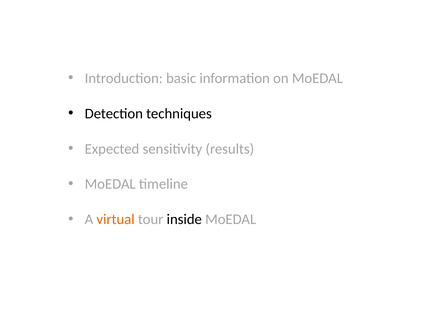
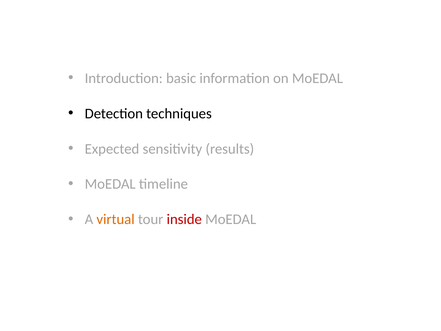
inside colour: black -> red (184, 219)
